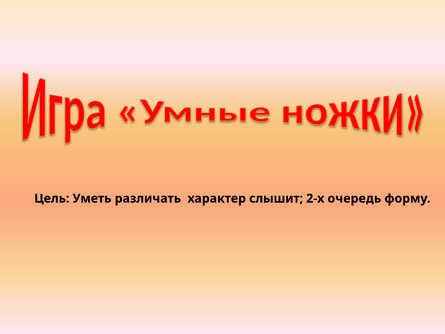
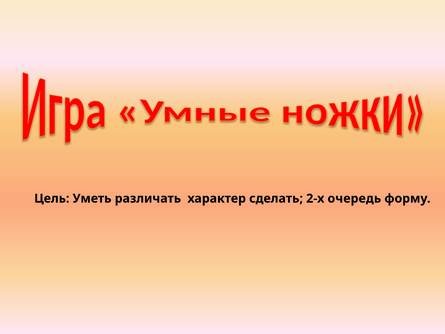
слышит: слышит -> сделать (276, 198)
